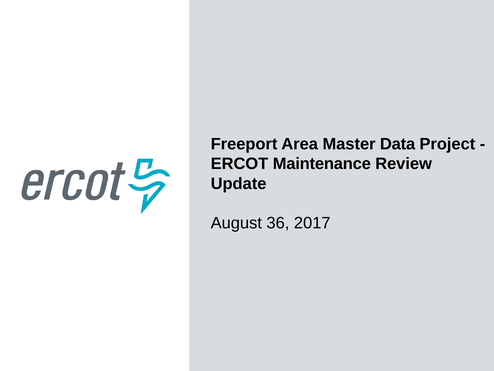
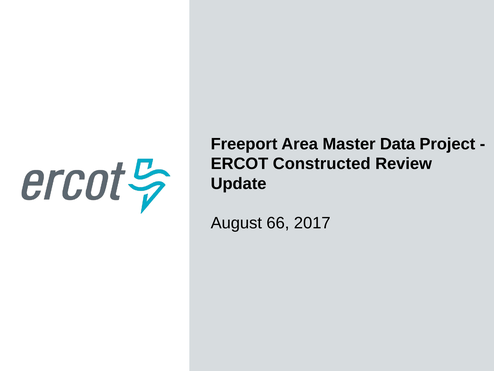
Maintenance: Maintenance -> Constructed (322, 164)
36: 36 -> 66 (278, 223)
